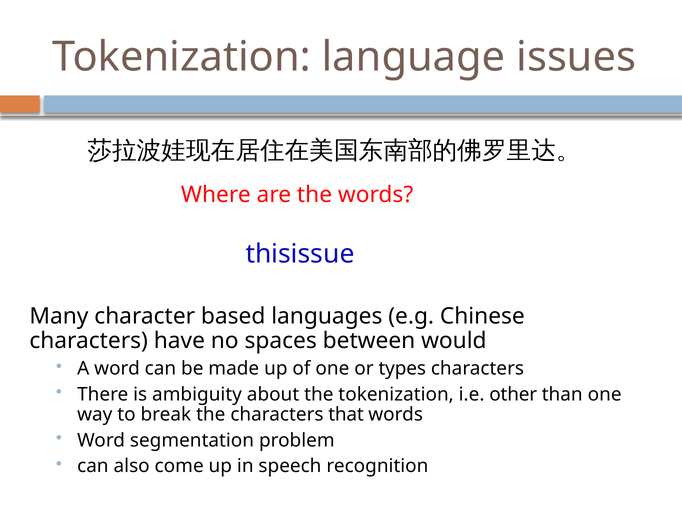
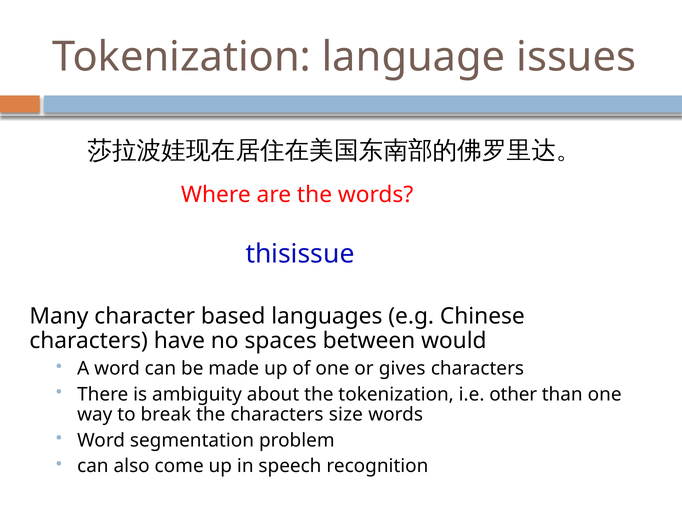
types: types -> gives (402, 369)
that: that -> size (346, 415)
